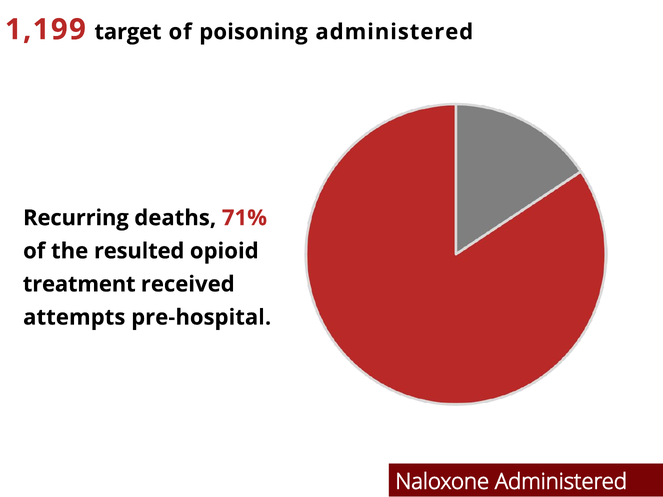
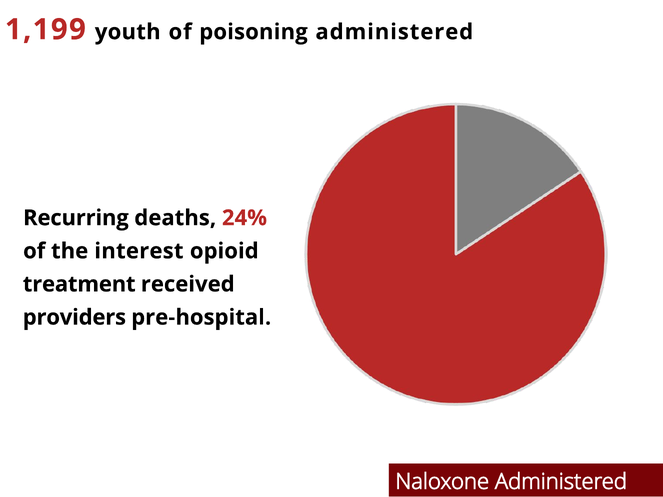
target: target -> youth (128, 32)
71%: 71% -> 24% (244, 218)
resulted: resulted -> interest (139, 251)
attempts: attempts -> providers (74, 317)
